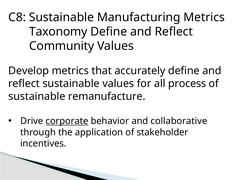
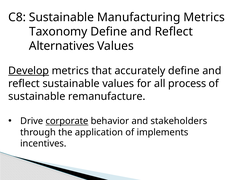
Community: Community -> Alternatives (62, 46)
Develop underline: none -> present (29, 70)
collaborative: collaborative -> stakeholders (179, 121)
stakeholder: stakeholder -> implements (163, 132)
